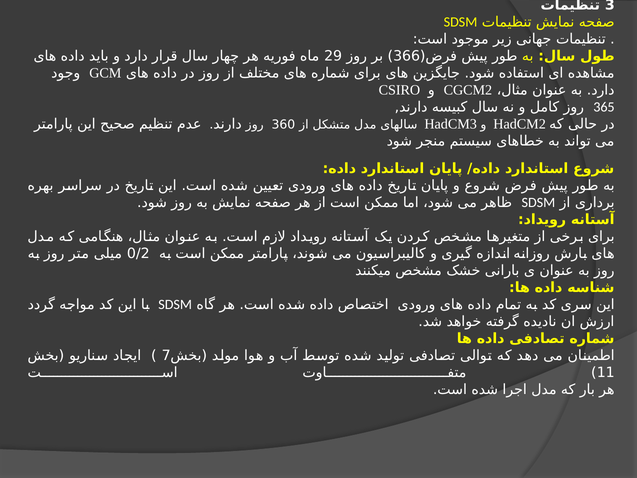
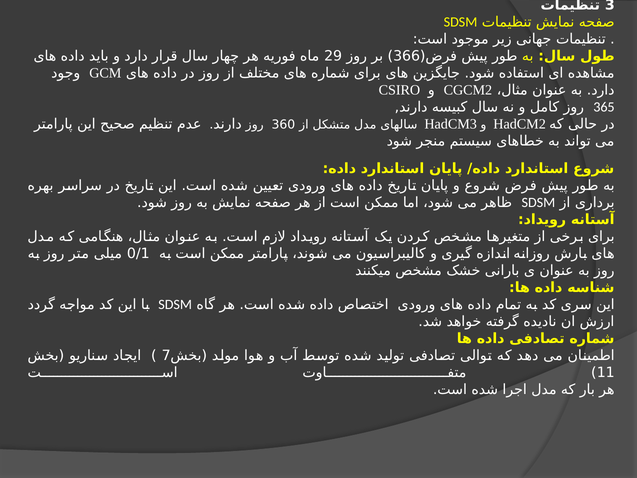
0/2: 0/2 -> 0/1 (138, 254)
